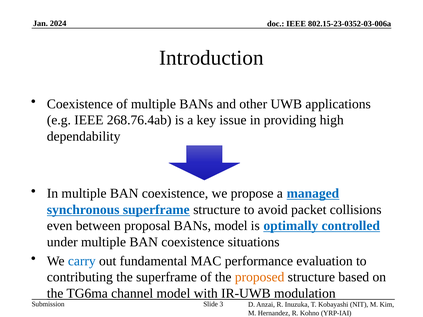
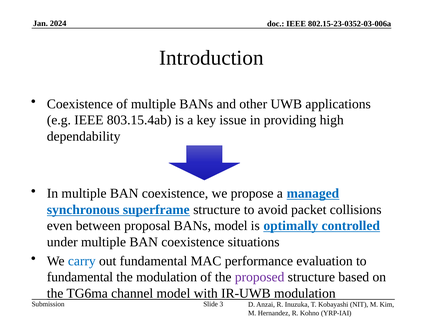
268.76.4ab: 268.76.4ab -> 803.15.4ab (139, 120)
contributing: contributing -> fundamental (80, 277)
the superframe: superframe -> modulation (167, 277)
proposed colour: orange -> purple (260, 277)
